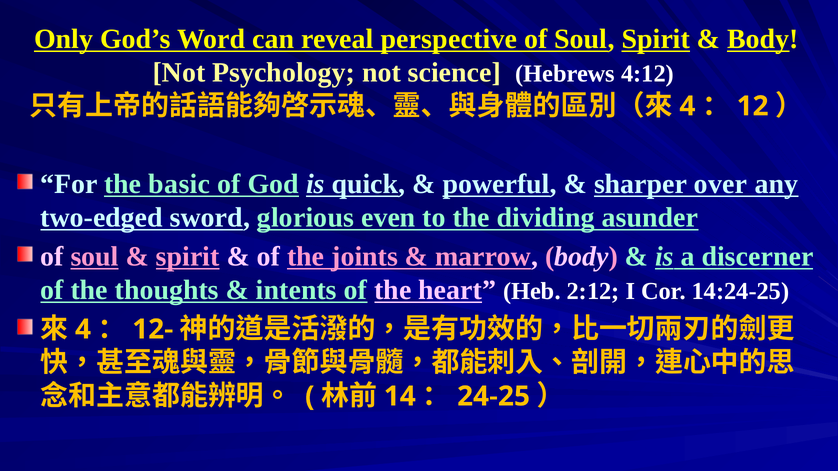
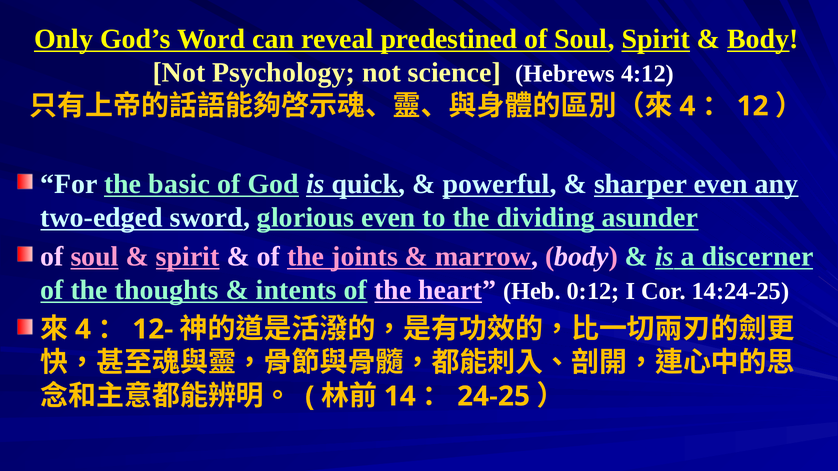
perspective: perspective -> predestined (449, 39)
sharper over: over -> even (721, 184)
2:12: 2:12 -> 0:12 (593, 292)
